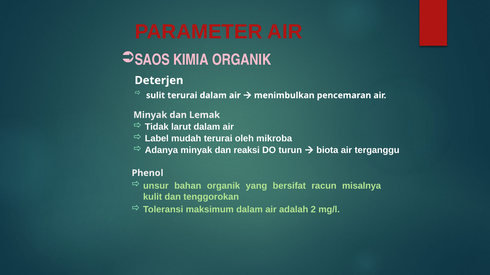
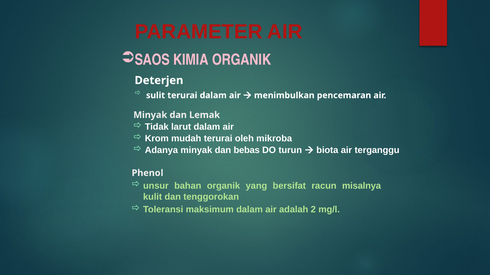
Label: Label -> Krom (157, 139)
reaksi: reaksi -> bebas (247, 150)
